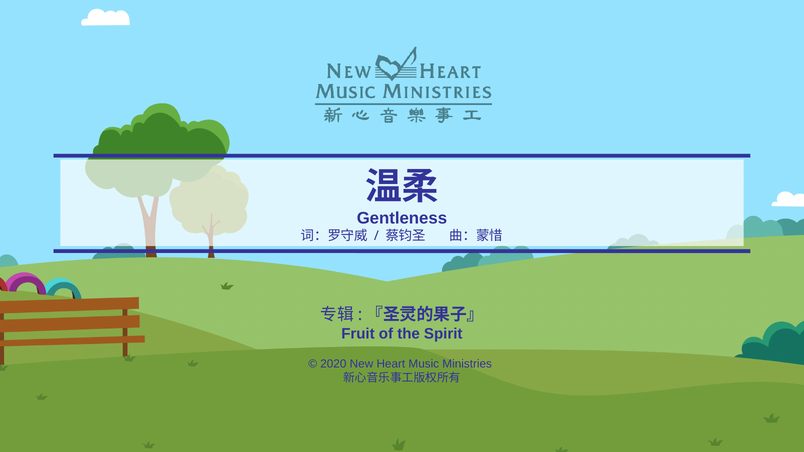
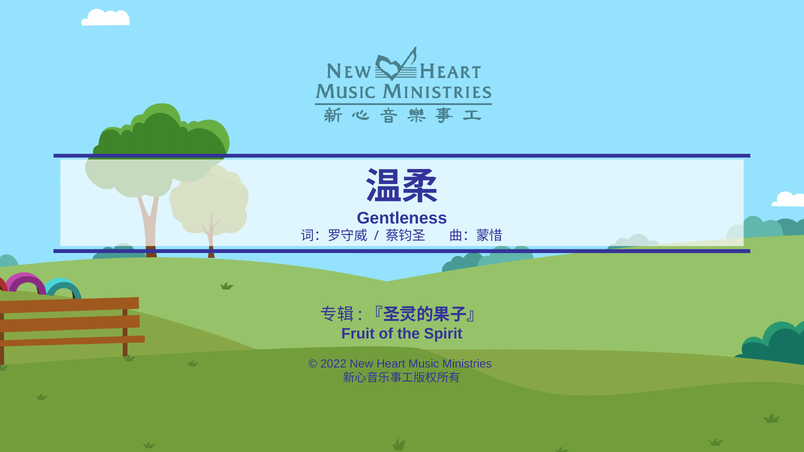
2020: 2020 -> 2022 (333, 364)
